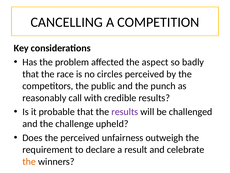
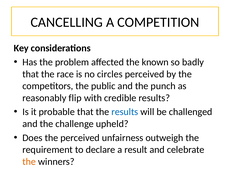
aspect: aspect -> known (155, 62)
call: call -> flip (75, 98)
results colour: purple -> blue (125, 112)
